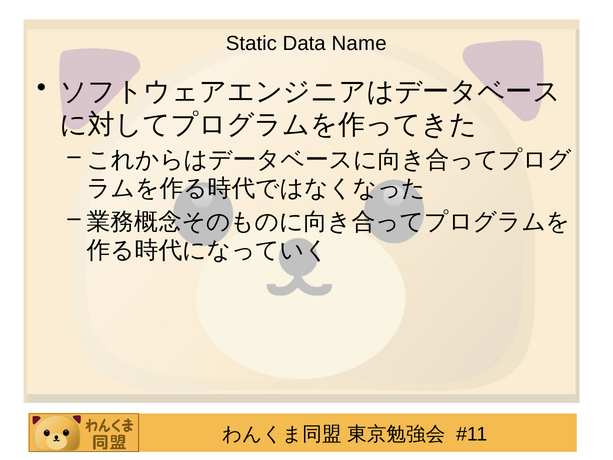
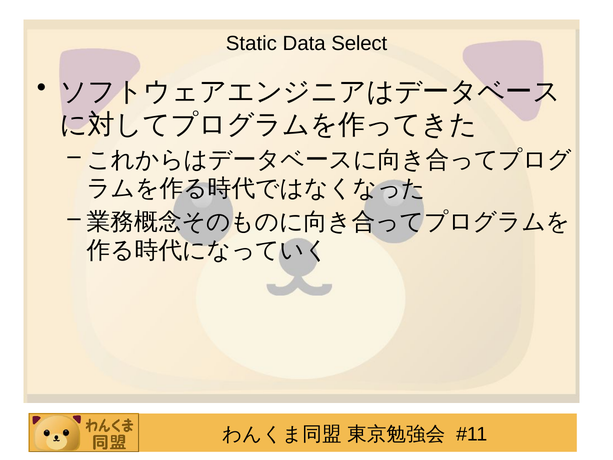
Name: Name -> Select (359, 44)
